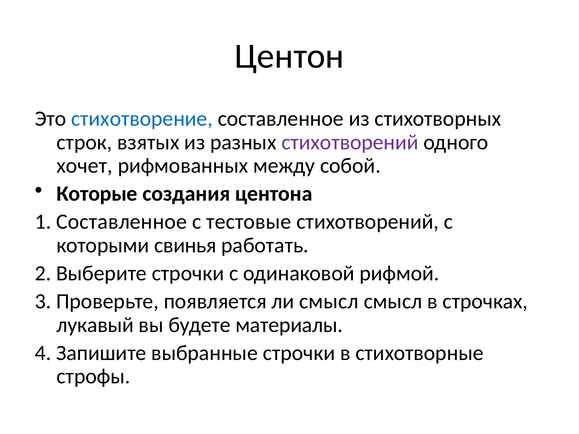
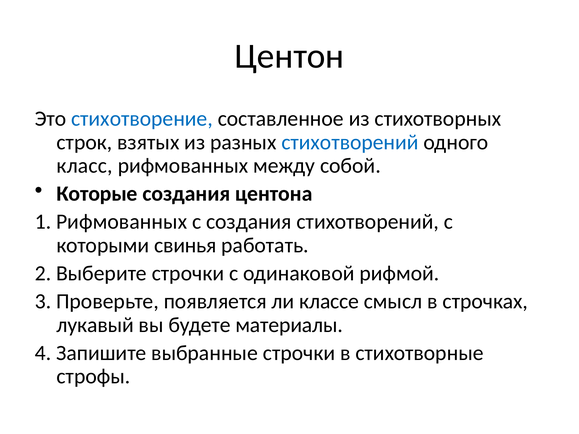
стихотворений colour: purple -> blue (350, 142)
хочет: хочет -> класс (85, 166)
1 Составленное: Составленное -> Рифмованных (122, 222)
с тестовые: тестовые -> создания (249, 222)
ли смысл: смысл -> классе (329, 302)
